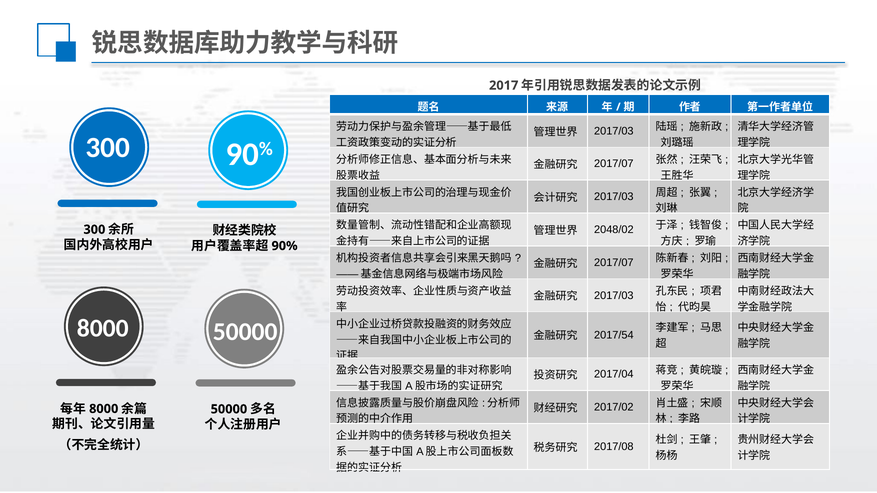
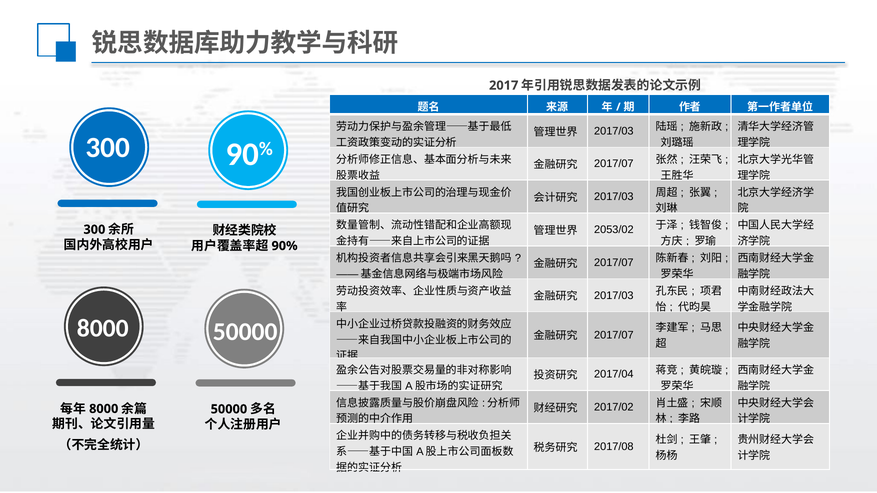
2048/02: 2048/02 -> 2053/02 (614, 230)
2017/54: 2017/54 -> 2017/07 (614, 335)
